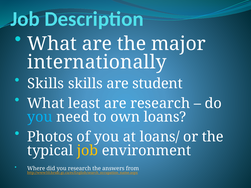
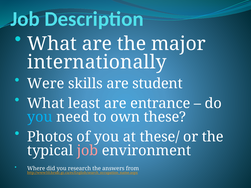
Skills: Skills -> Were (46, 84)
are research: research -> entrance (160, 103)
loans: loans -> these (165, 117)
loans/: loans/ -> these/ (160, 137)
job colour: yellow -> pink (88, 151)
